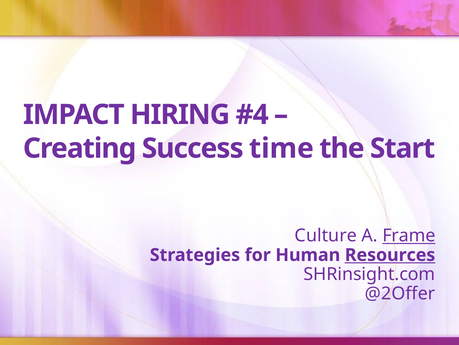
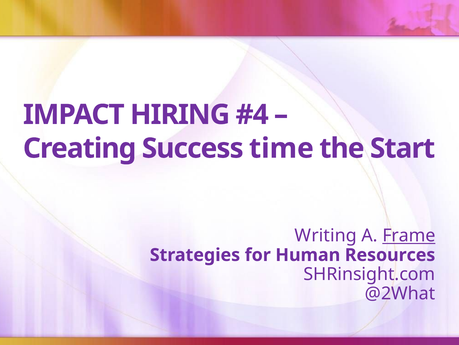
Culture: Culture -> Writing (326, 235)
Resources underline: present -> none (390, 254)
@2Offer: @2Offer -> @2What (400, 293)
